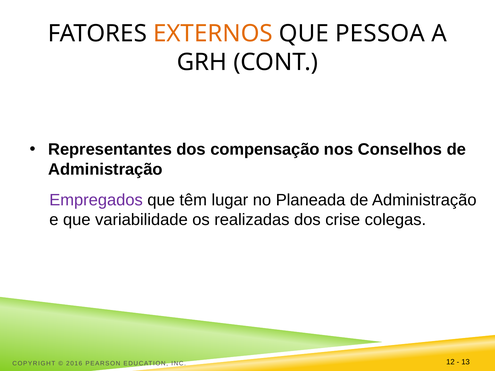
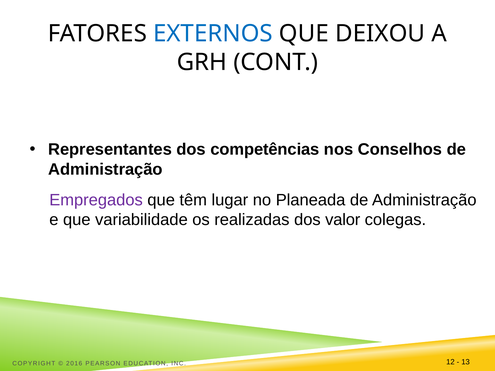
EXTERNOS colour: orange -> blue (213, 33)
PESSOA: PESSOA -> DEIXOU (380, 33)
compensação: compensação -> competências (265, 150)
crise: crise -> valor (343, 220)
